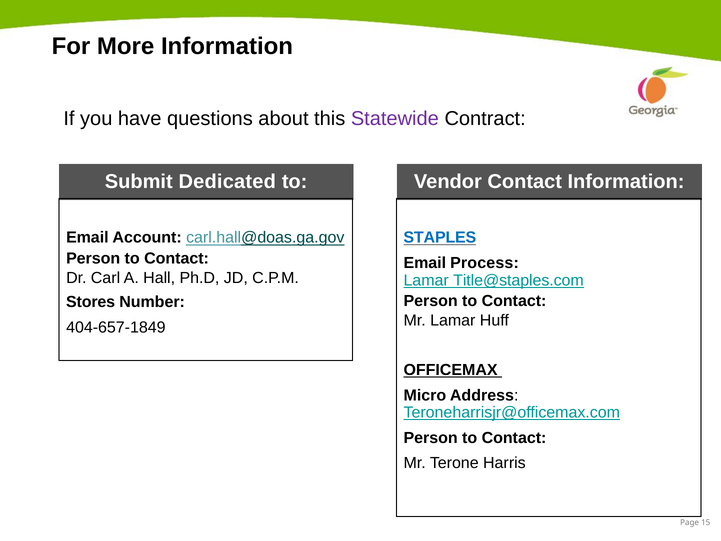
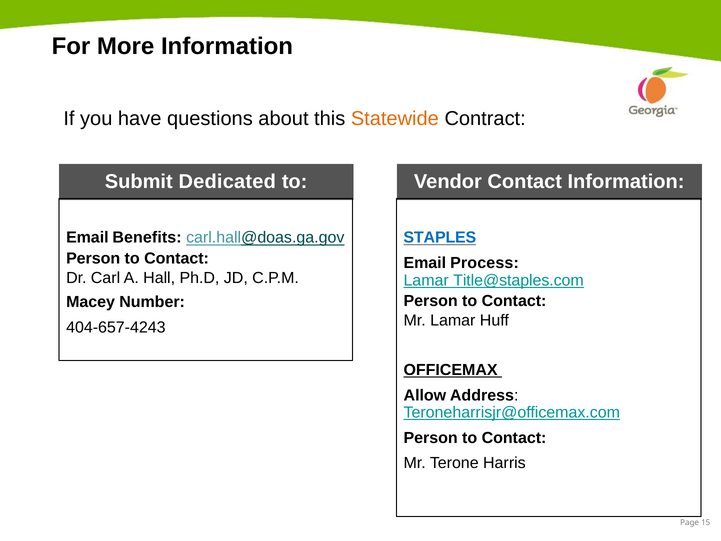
Statewide colour: purple -> orange (395, 118)
Account: Account -> Benefits (147, 238)
Stores: Stores -> Macey (91, 302)
404-657-1849: 404-657-1849 -> 404-657-4243 (116, 327)
Micro: Micro -> Allow (425, 395)
